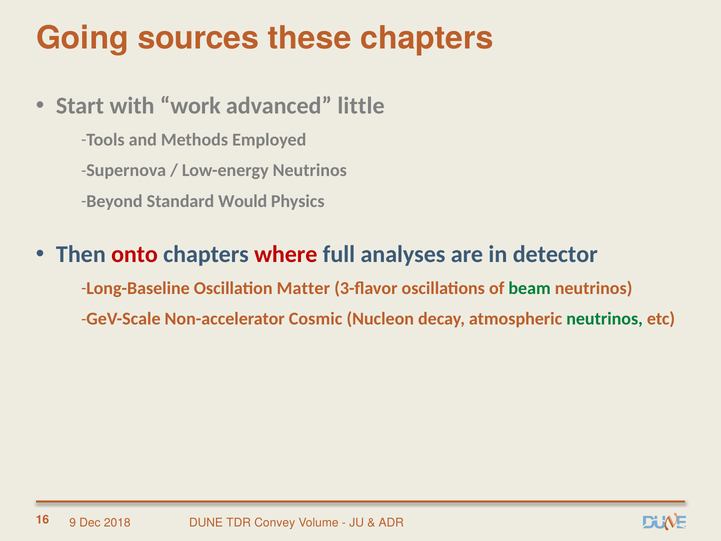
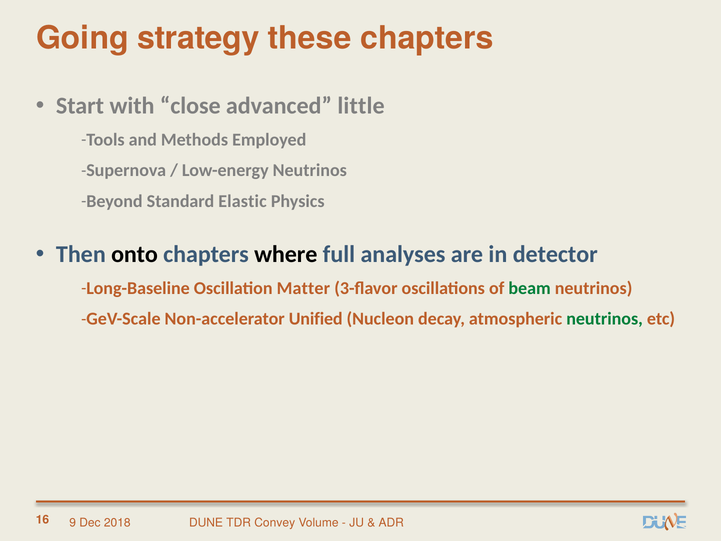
sources: sources -> strategy (198, 38)
work: work -> close (190, 106)
Would: Would -> Elastic (242, 201)
onto colour: red -> black (134, 254)
where colour: red -> black (286, 254)
Cosmic: Cosmic -> Unified (316, 319)
